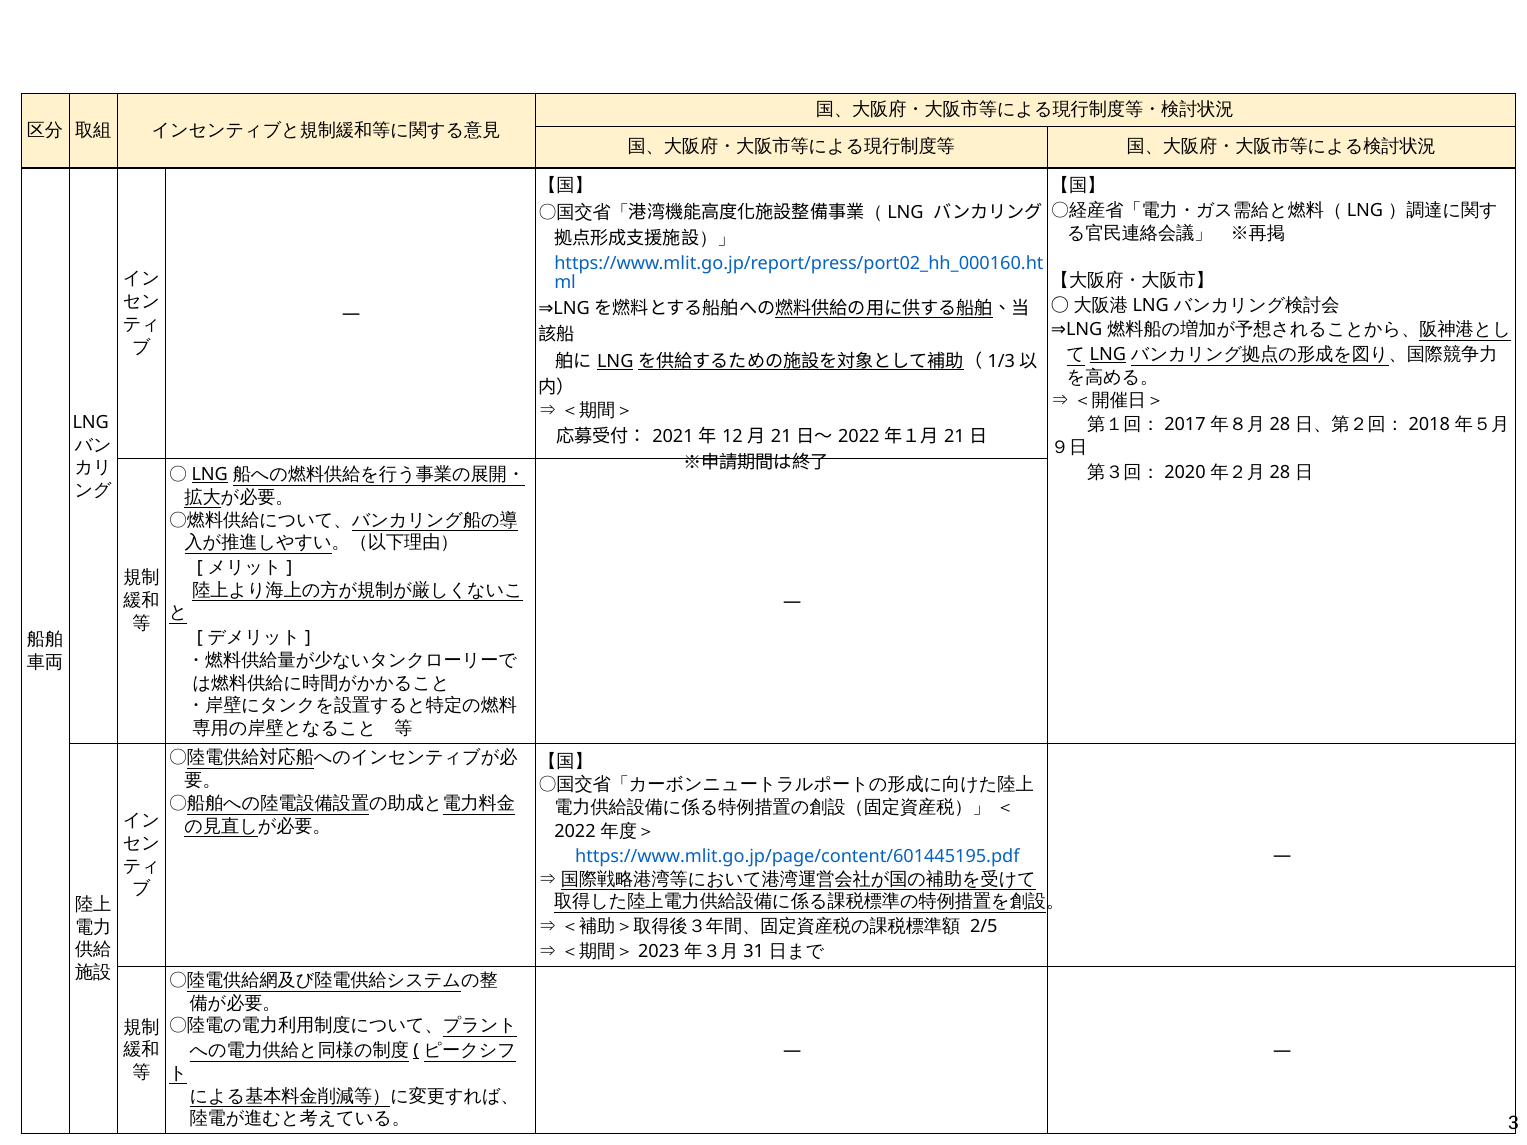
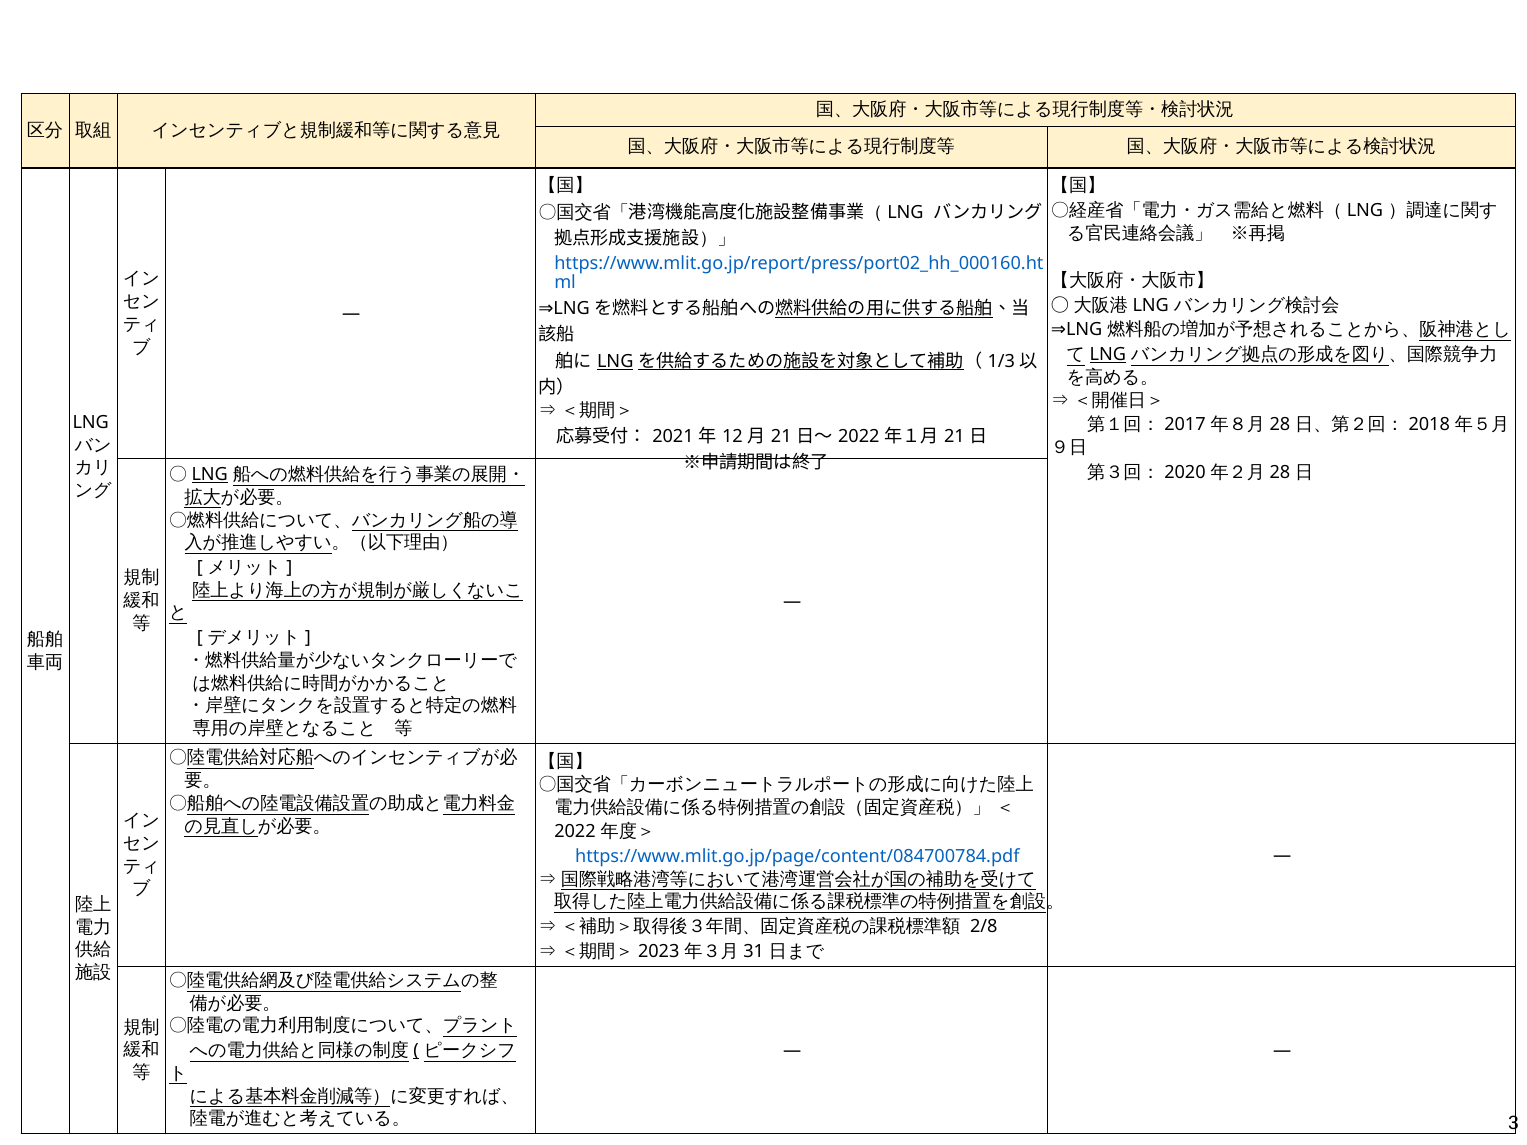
https://www.mlit.go.jp/page/content/601445195.pdf: https://www.mlit.go.jp/page/content/601445195.pdf -> https://www.mlit.go.jp/page/content/084700784.pdf (797, 857)
2/5: 2/5 -> 2/8 (984, 927)
